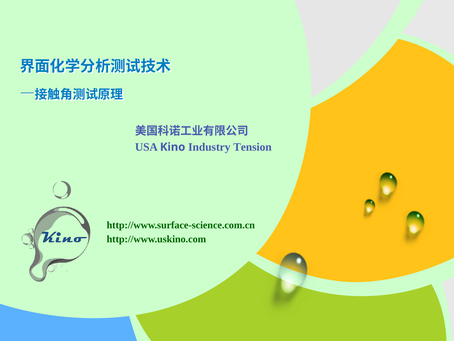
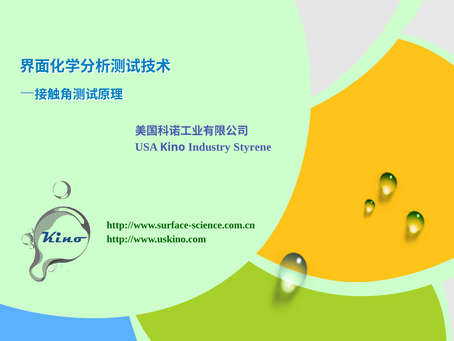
Tension: Tension -> Styrene (252, 147)
